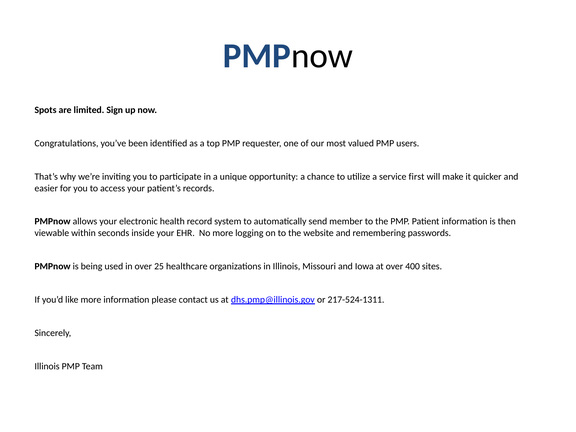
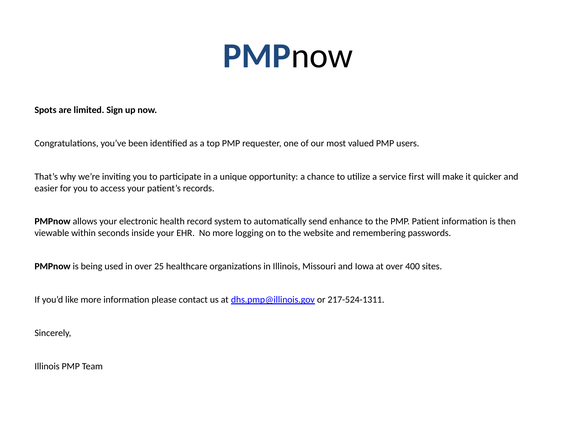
member: member -> enhance (346, 221)
